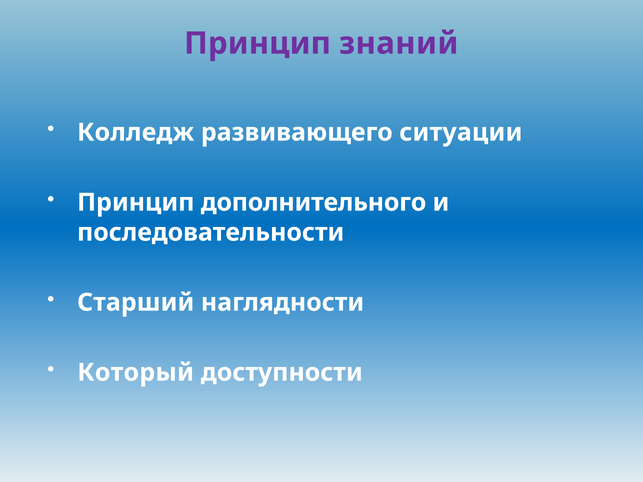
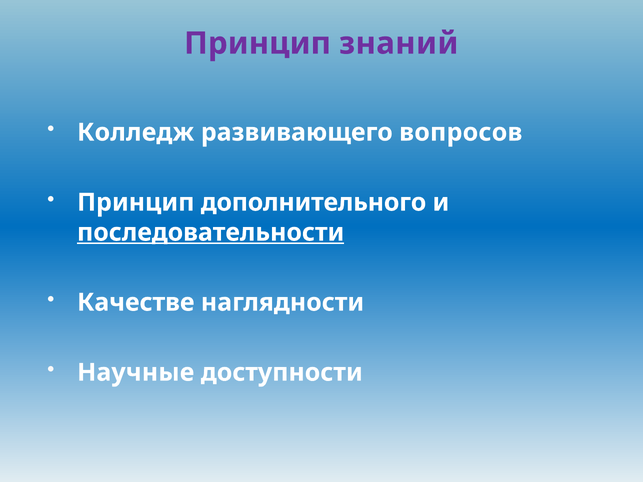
ситуации: ситуации -> вопросов (461, 132)
последовательности underline: none -> present (211, 233)
Старший: Старший -> Качестве (136, 303)
Который: Который -> Научные (136, 373)
